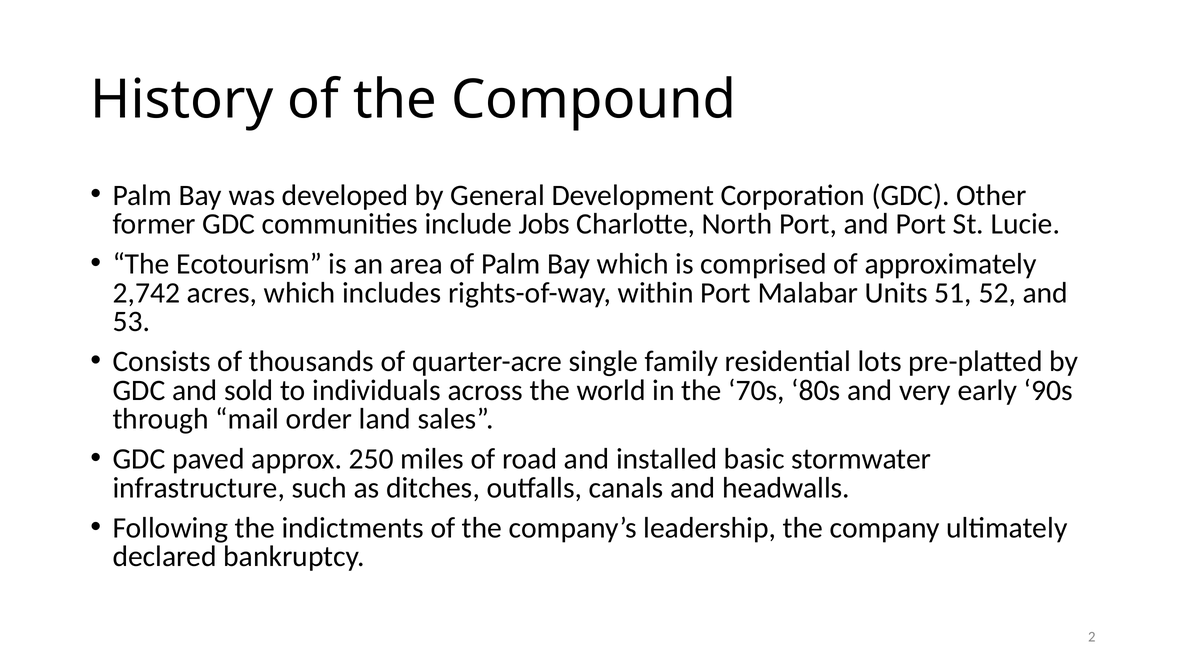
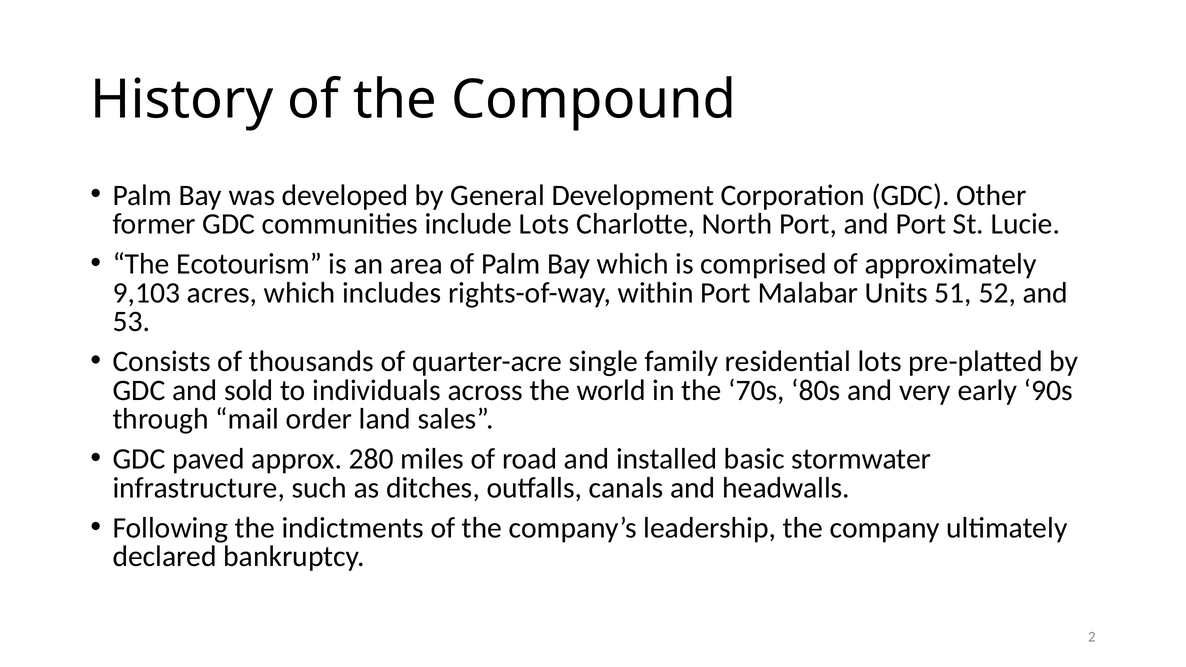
include Jobs: Jobs -> Lots (544, 224)
2,742: 2,742 -> 9,103 (146, 293)
250: 250 -> 280 (371, 459)
